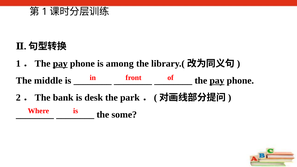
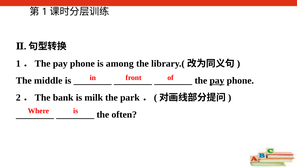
pay underline: present -> none (60, 64)
desk: desk -> milk (94, 98)
some: some -> often (124, 115)
